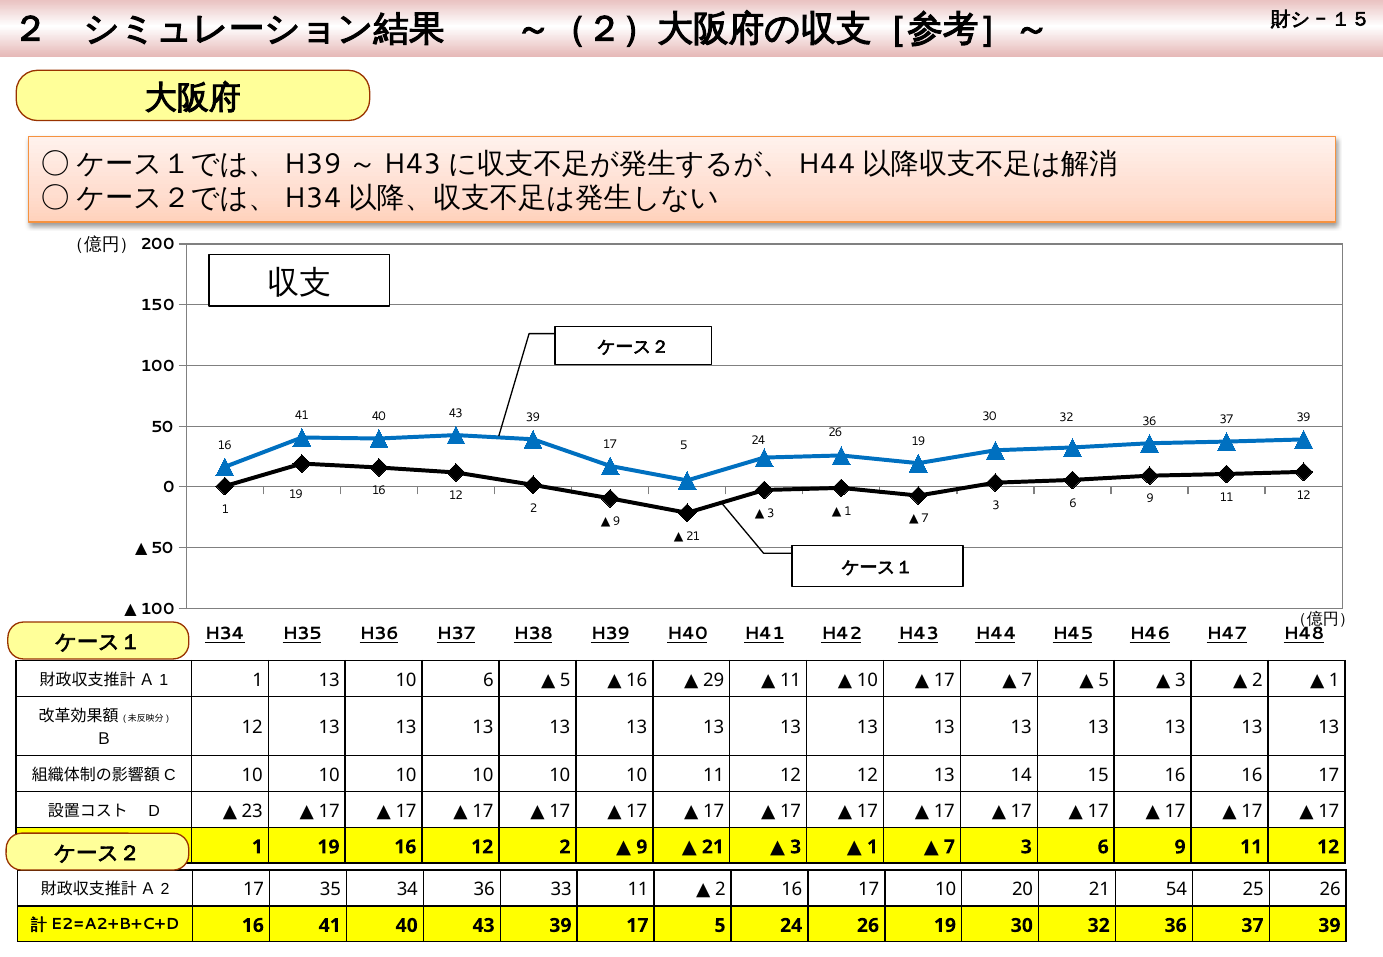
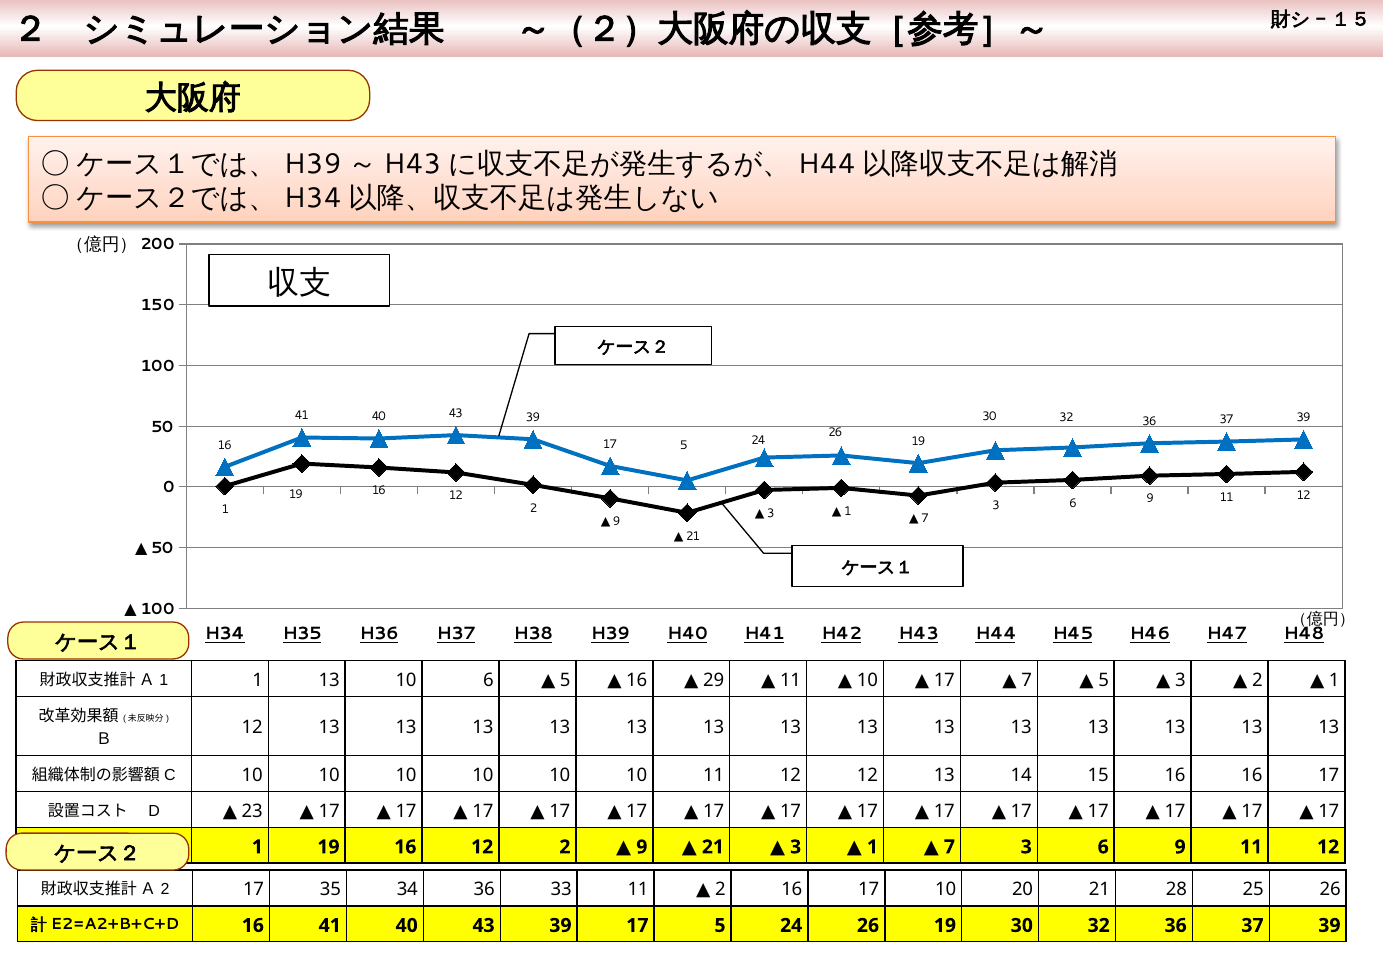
54: 54 -> 28 (1176, 890)
